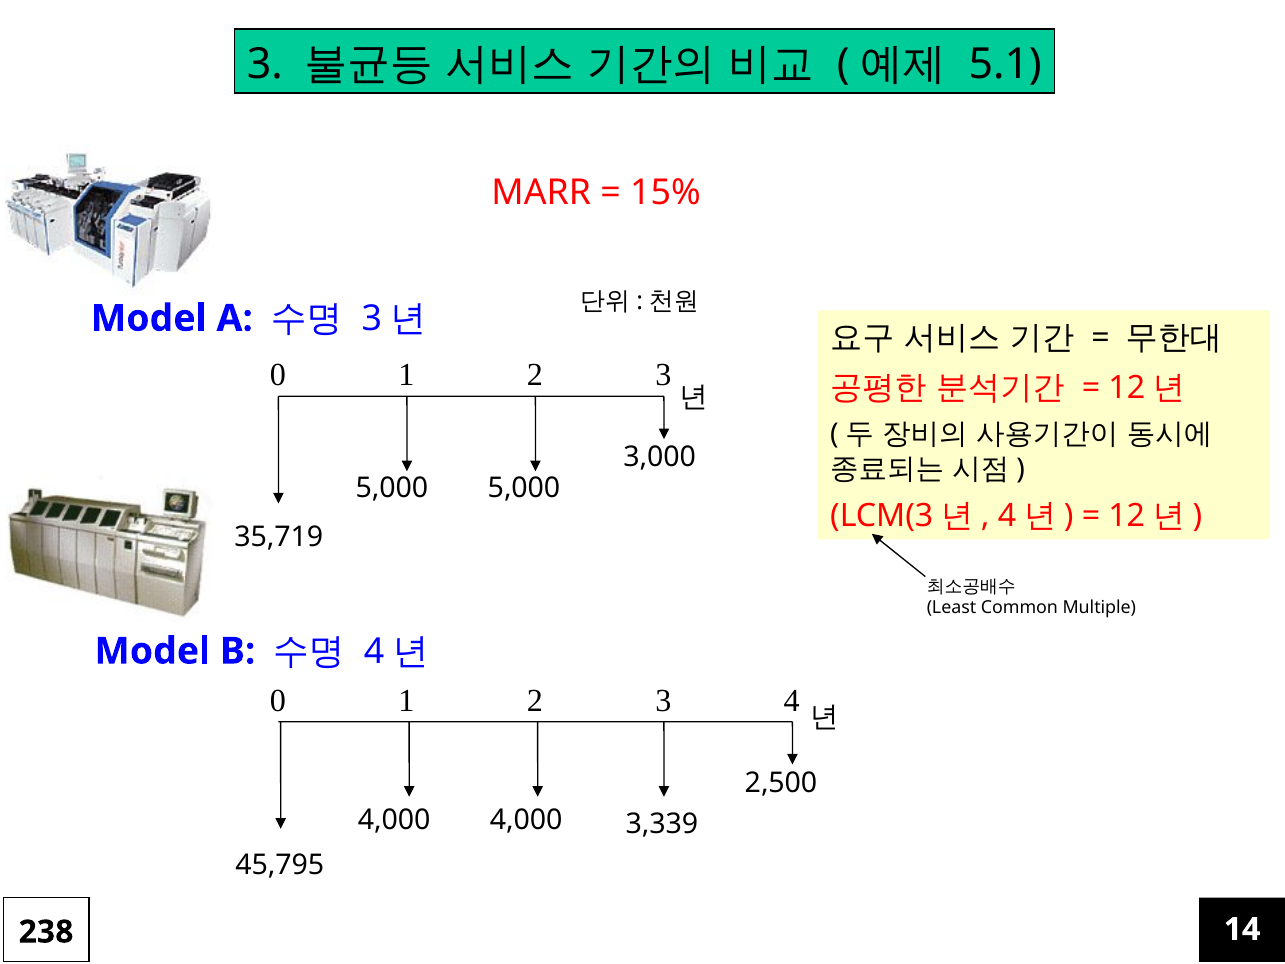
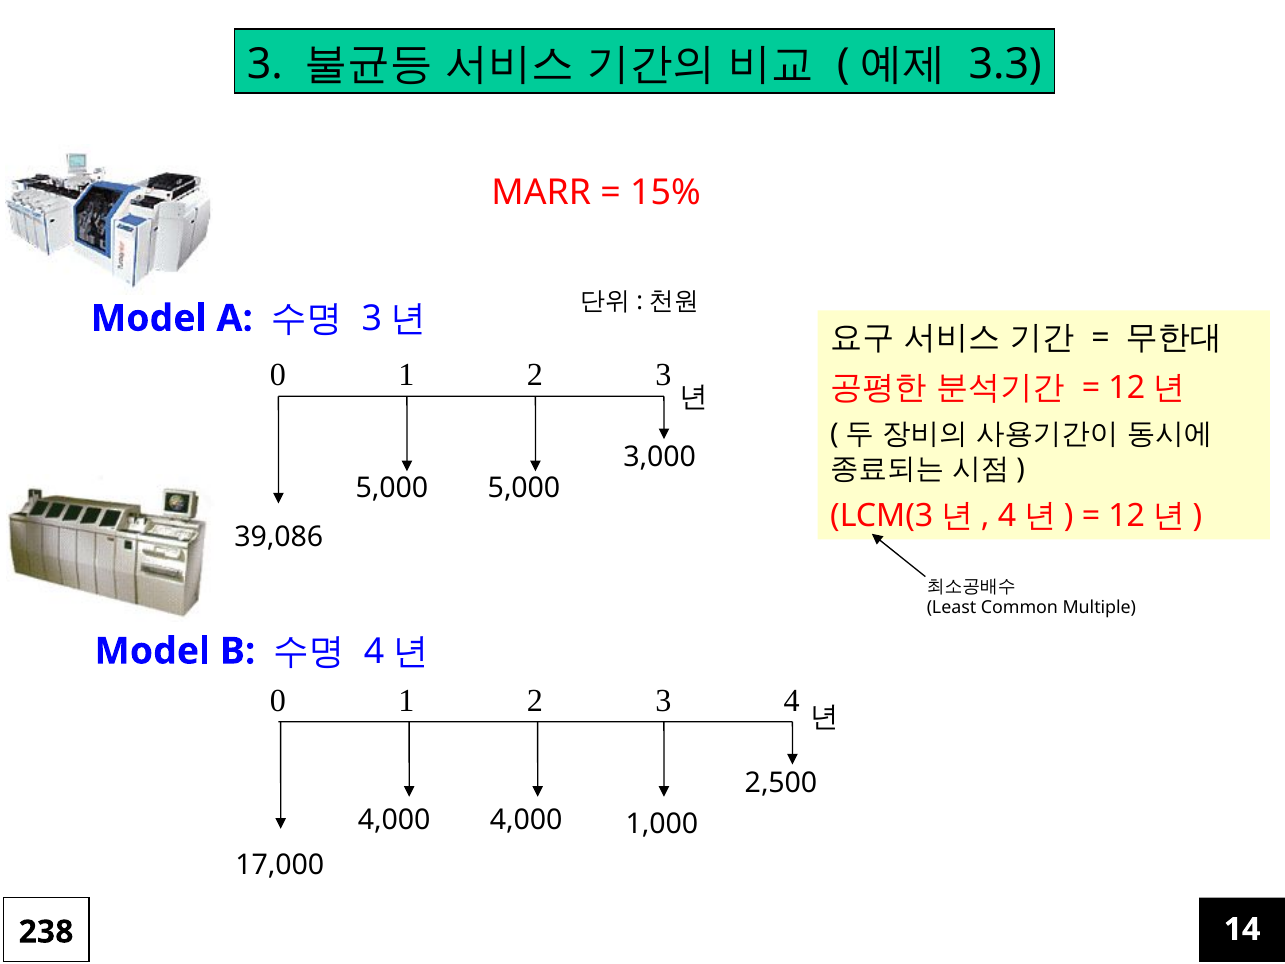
5.1: 5.1 -> 3.3 (1005, 64)
35,719: 35,719 -> 39,086 (279, 537)
3,339: 3,339 -> 1,000 (662, 824)
45,795: 45,795 -> 17,000 (280, 865)
